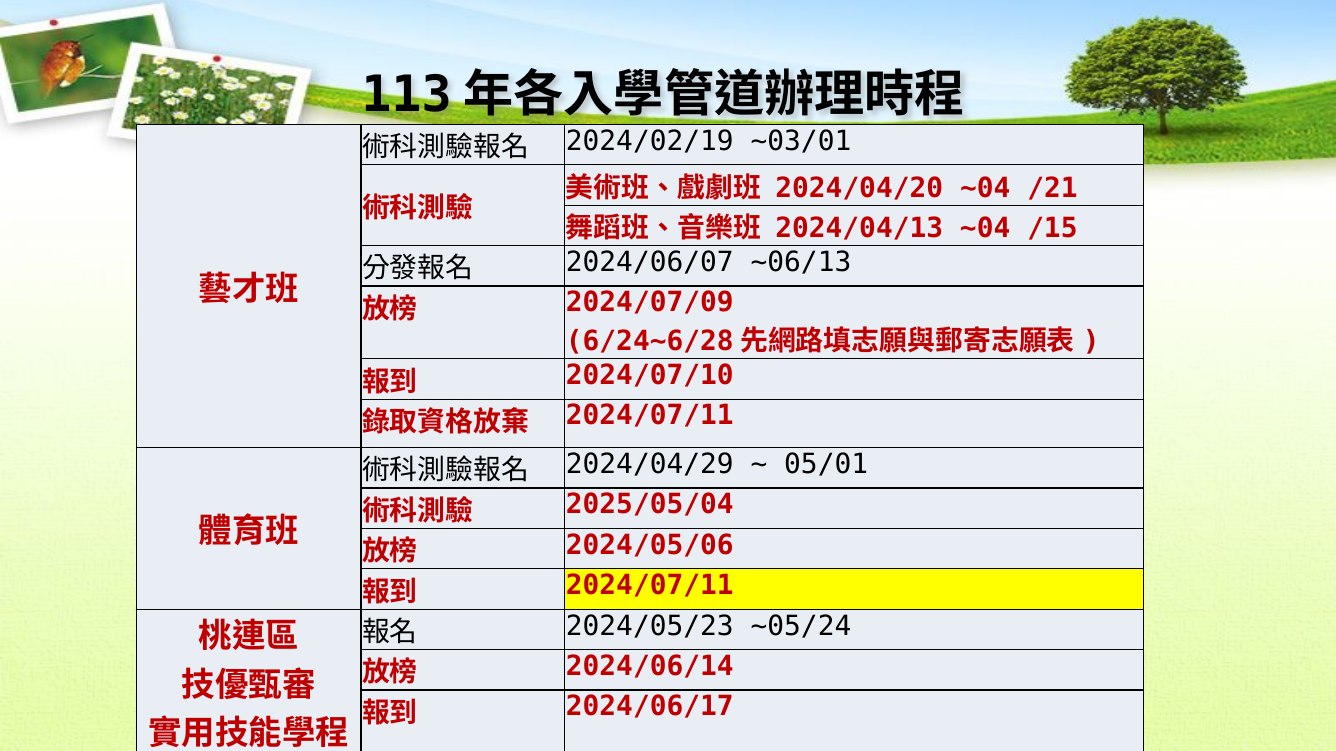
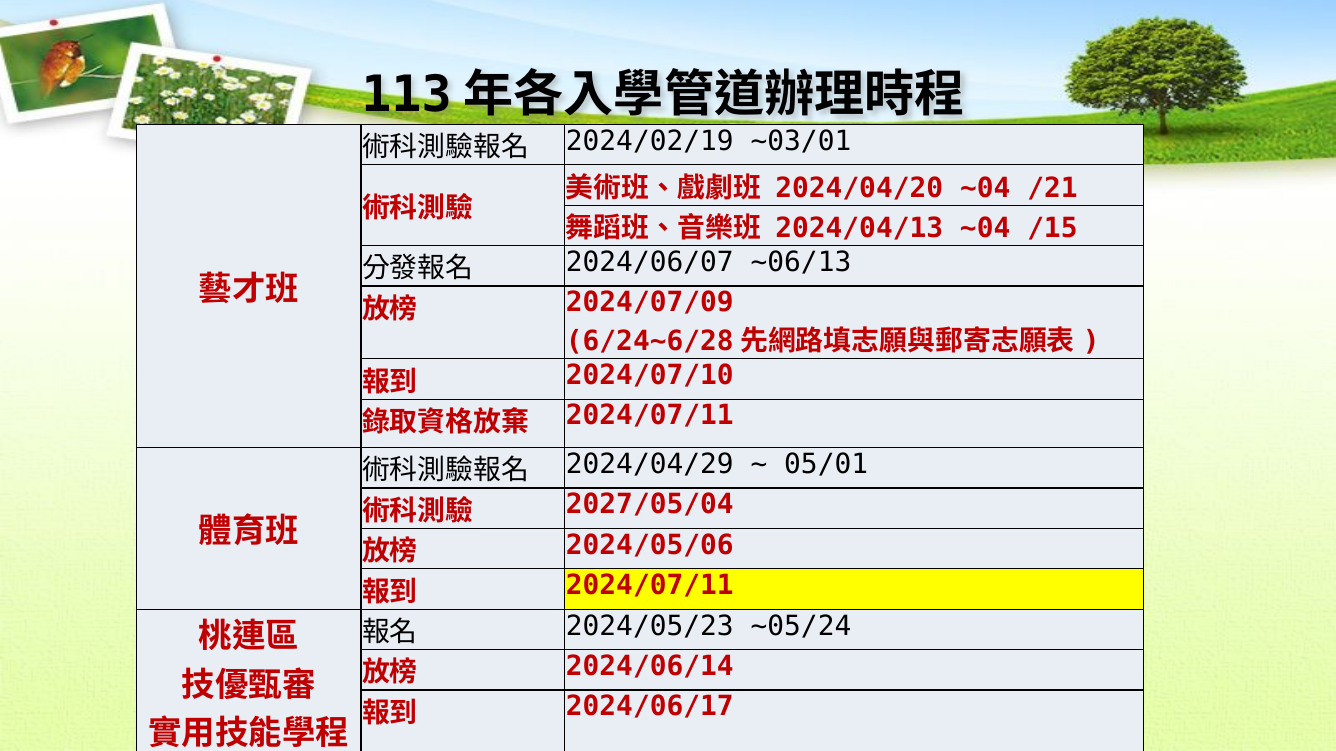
2025/05/04: 2025/05/04 -> 2027/05/04 (650, 505)
